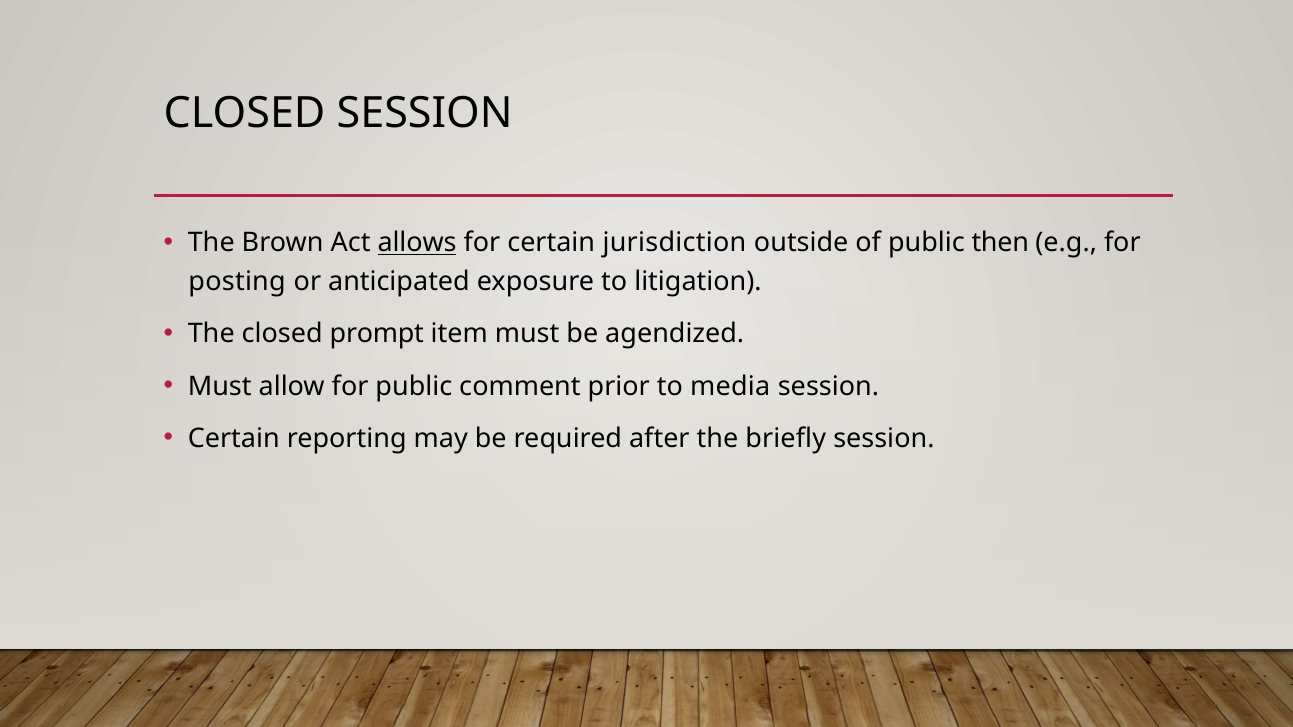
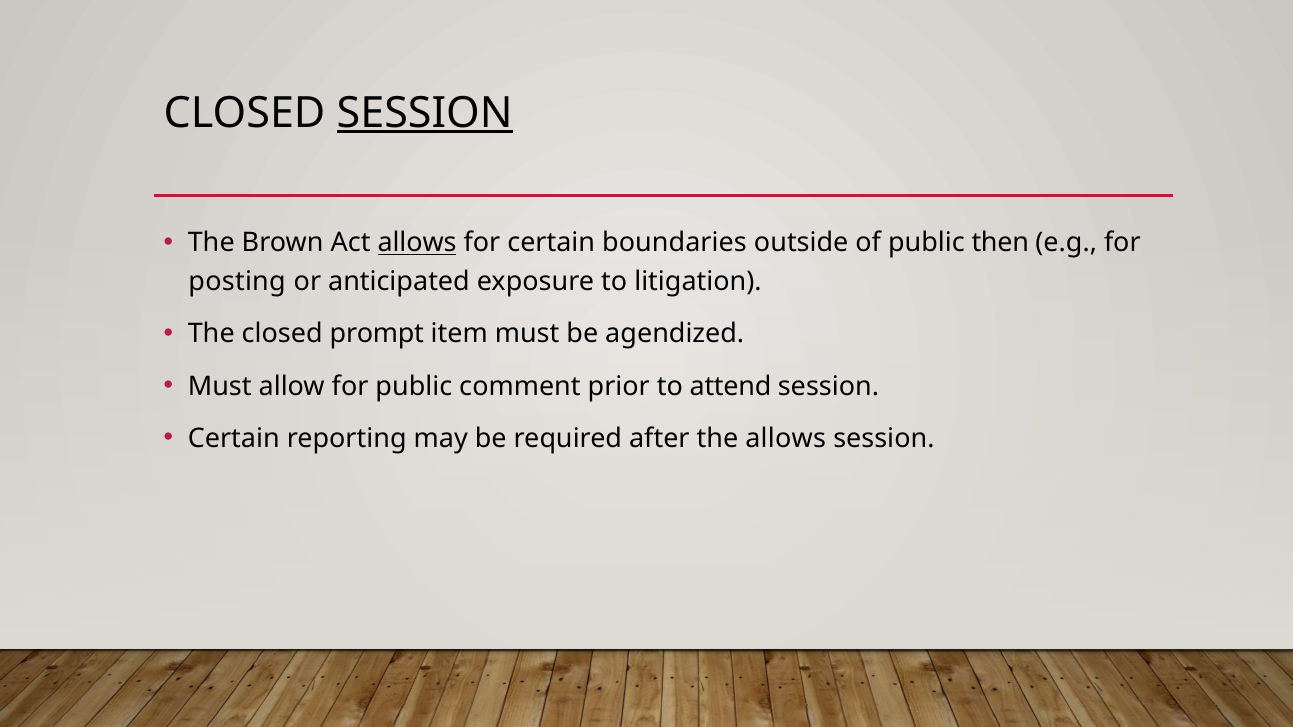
SESSION underline: none -> present (425, 113)
jurisdiction: jurisdiction -> boundaries (675, 243)
media: media -> attend (731, 386)
the briefly: briefly -> allows (786, 439)
